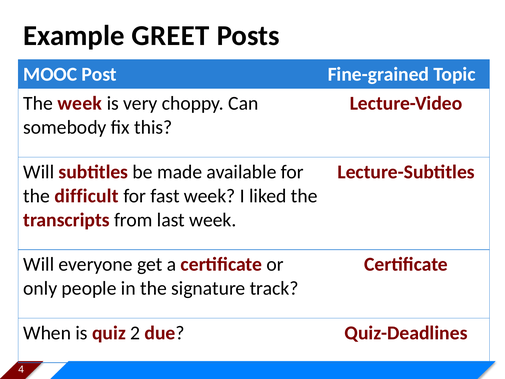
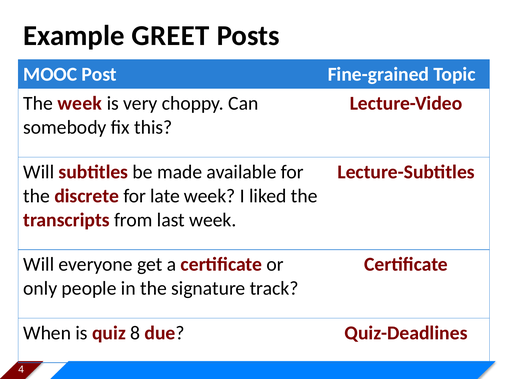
difficult: difficult -> discrete (87, 196)
fast: fast -> late (165, 196)
2: 2 -> 8 (135, 333)
